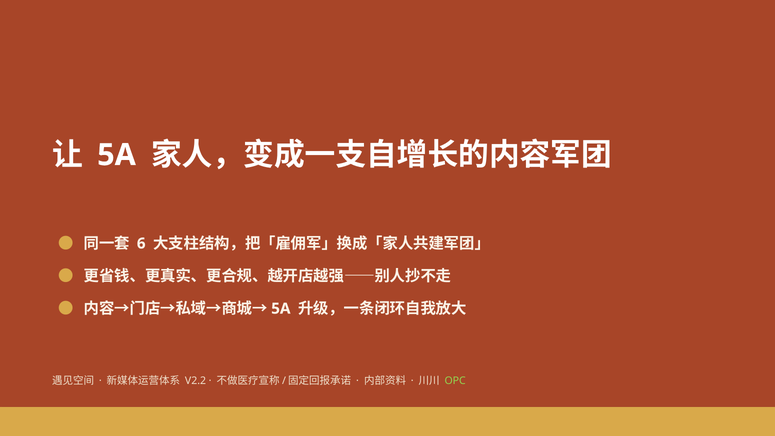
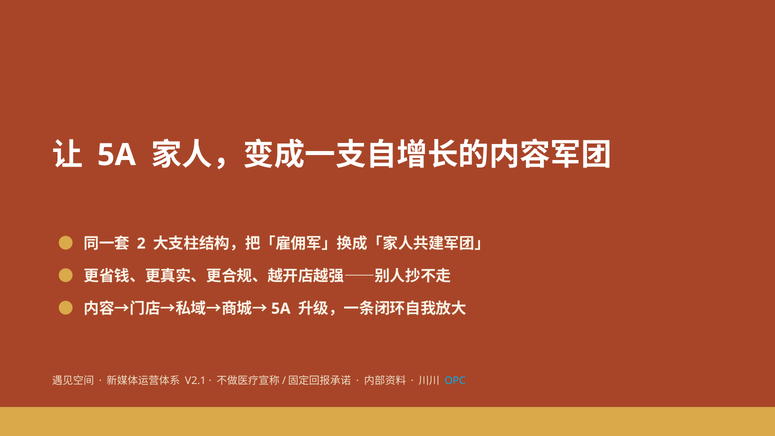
6: 6 -> 2 (141, 243)
V2.2: V2.2 -> V2.1 (196, 381)
OPC colour: light green -> light blue (455, 381)
